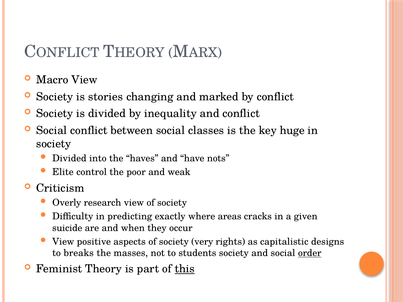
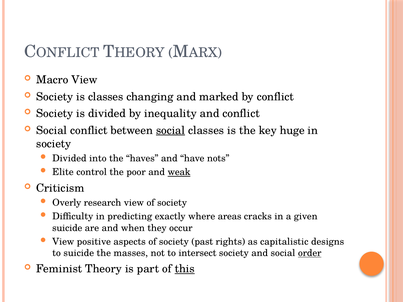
is stories: stories -> classes (106, 97)
social underline: none -> present (171, 130)
weak underline: none -> present (179, 172)
very: very -> past (202, 242)
to breaks: breaks -> suicide (79, 253)
students: students -> intersect (197, 253)
